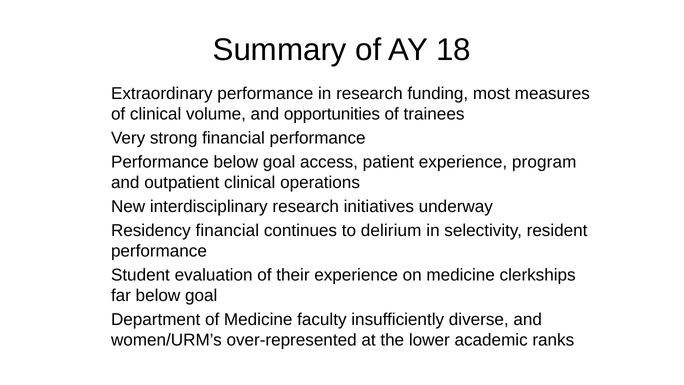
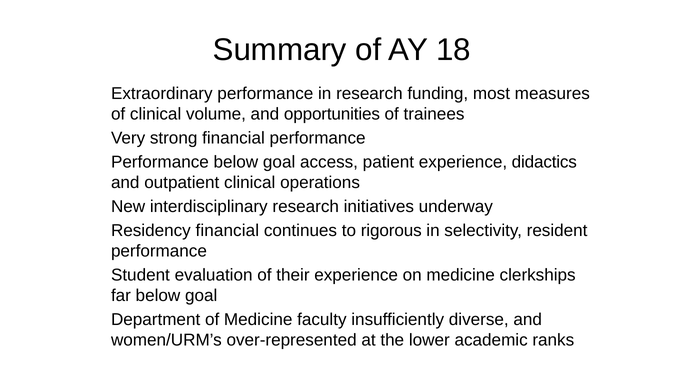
program: program -> didactics (544, 162)
delirium: delirium -> rigorous (391, 230)
